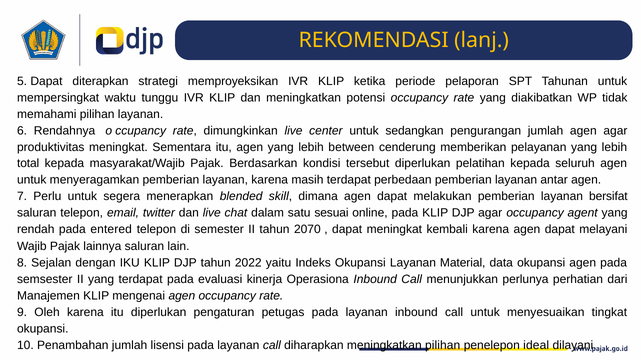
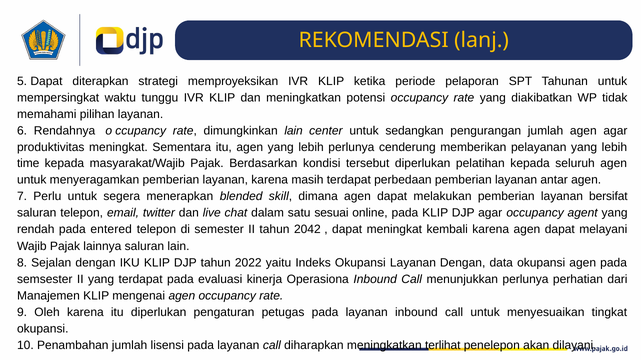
dimungkinkan live: live -> lain (294, 131)
lebih between: between -> perlunya (351, 147)
total: total -> time (28, 164)
2070: 2070 -> 2042 (307, 230)
Layanan Material: Material -> Dengan (463, 263)
meningkatkan pilihan: pilihan -> terlihat (443, 346)
ideal: ideal -> akan (536, 346)
